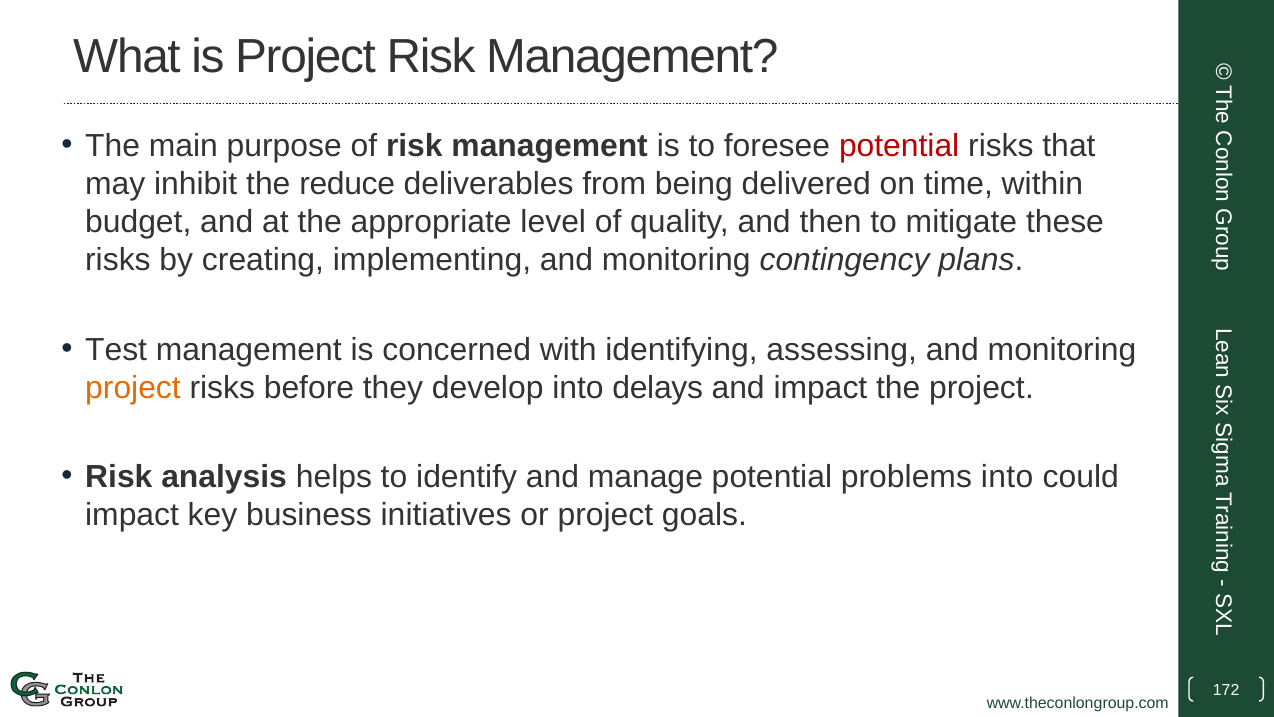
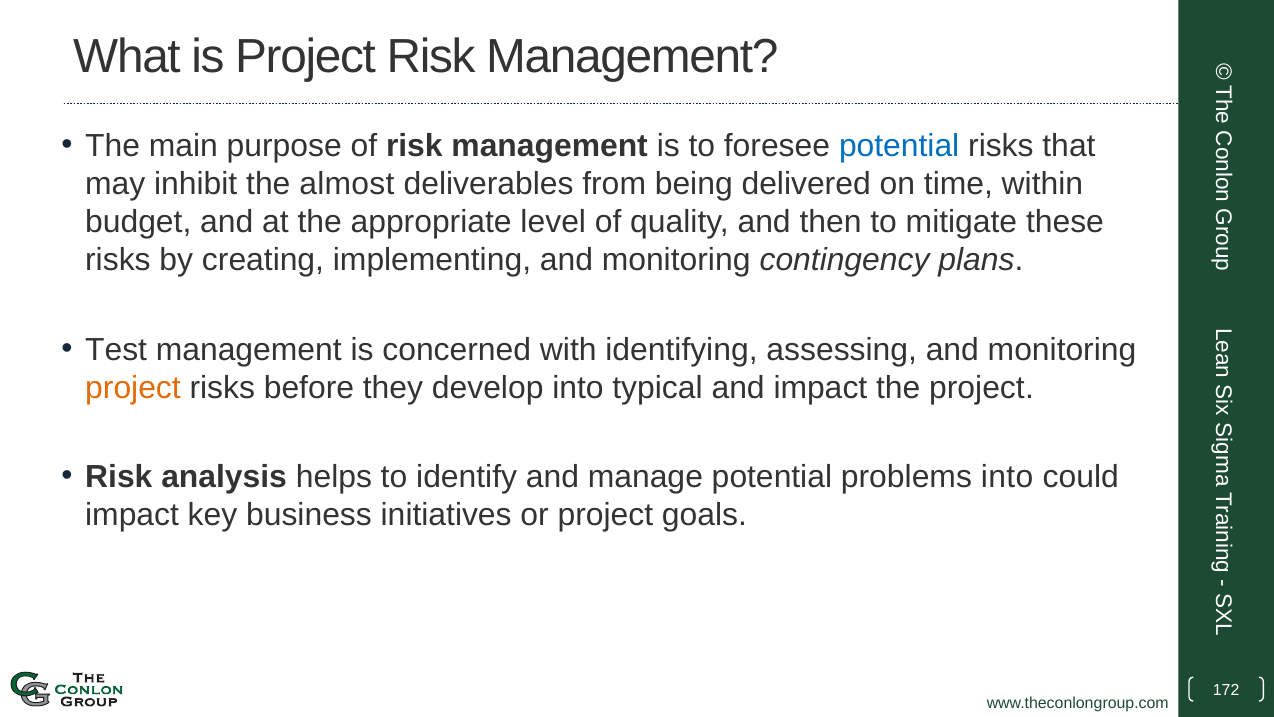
potential colour: red -> blue (899, 146)
reduce: reduce -> almost (347, 184)
delays: delays -> typical (658, 388)
